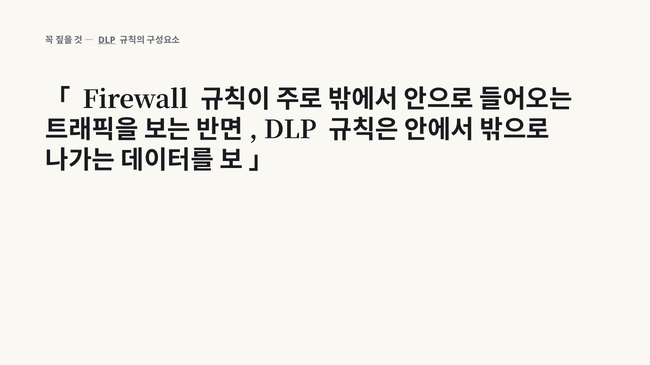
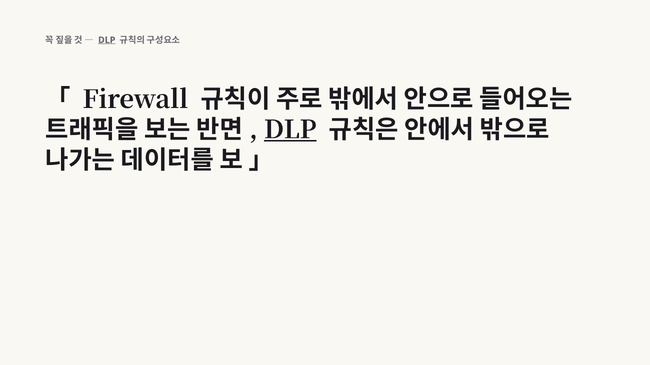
DLP underline: none -> present (290, 130)
